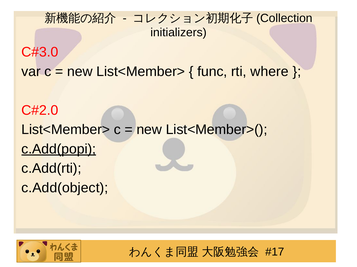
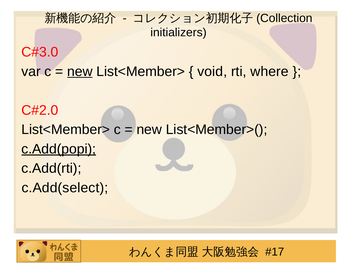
new underline: none -> present (80, 72)
func: func -> void (212, 72)
c.Add(object: c.Add(object -> c.Add(select (65, 188)
